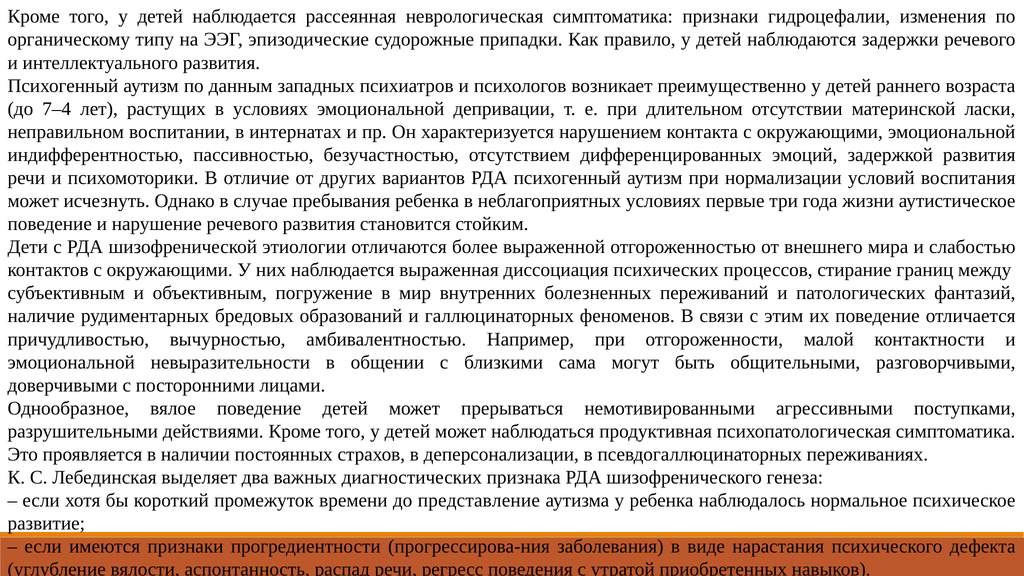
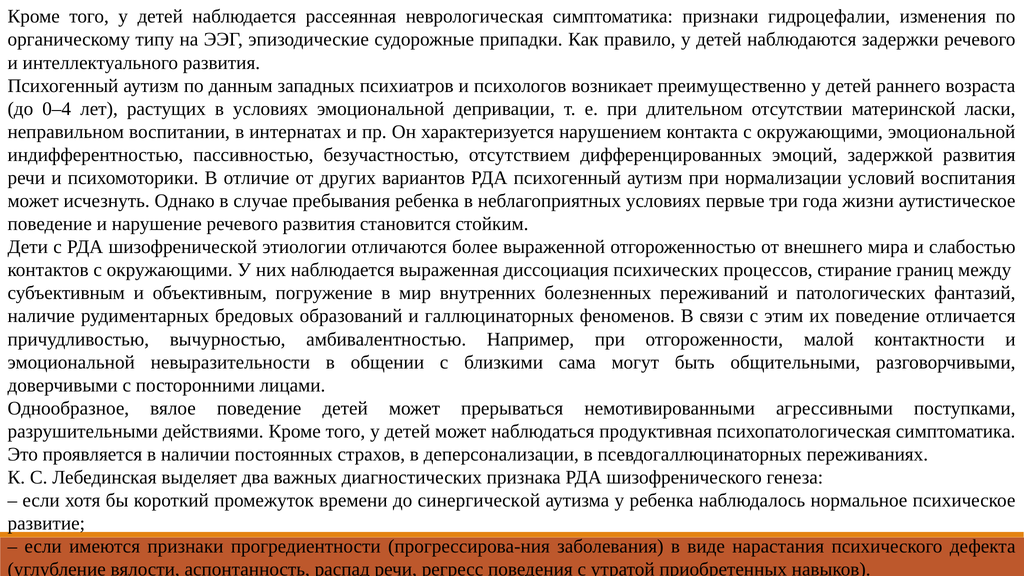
7–4: 7–4 -> 0–4 (57, 109)
представление: представление -> синергической (479, 500)
